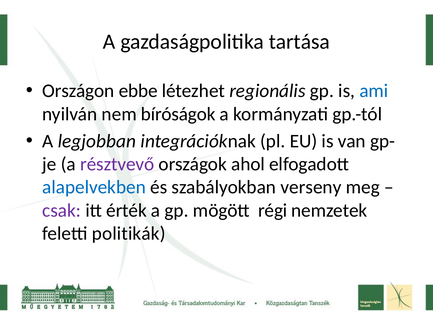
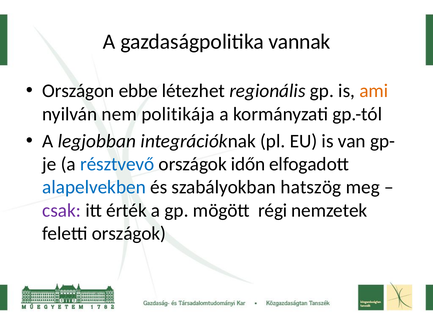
tartása: tartása -> vannak (299, 42)
ami colour: blue -> orange (374, 91)
bíróságok: bíróságok -> politikája (178, 114)
résztvevő colour: purple -> blue (117, 164)
ahol: ahol -> időn (248, 164)
verseny: verseny -> hatszög (311, 187)
feletti politikák: politikák -> országok (129, 233)
